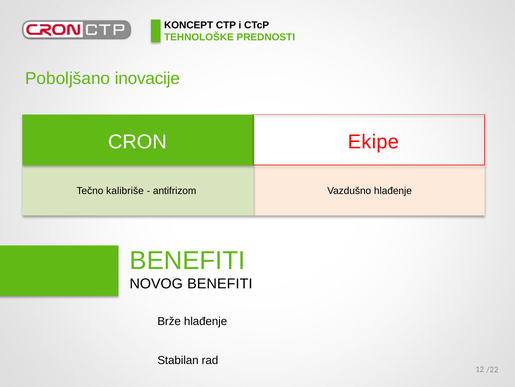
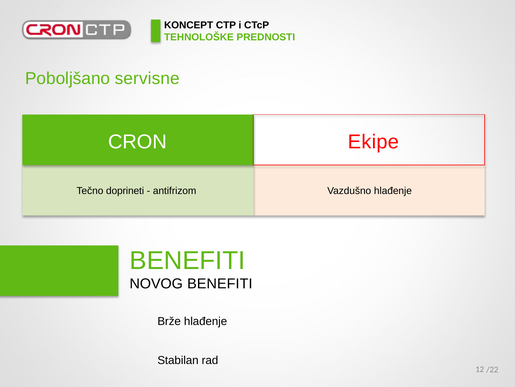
inovacije: inovacije -> servisne (147, 78)
kalibriše: kalibriše -> doprineti (125, 190)
